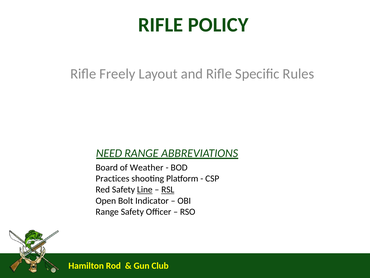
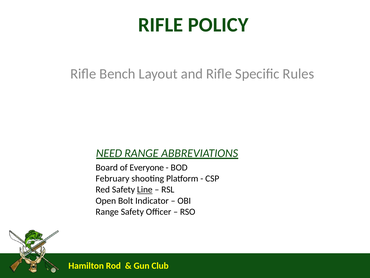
Freely: Freely -> Bench (117, 74)
Weather: Weather -> Everyone (147, 167)
Practices: Practices -> February (112, 178)
RSL underline: present -> none (168, 189)
